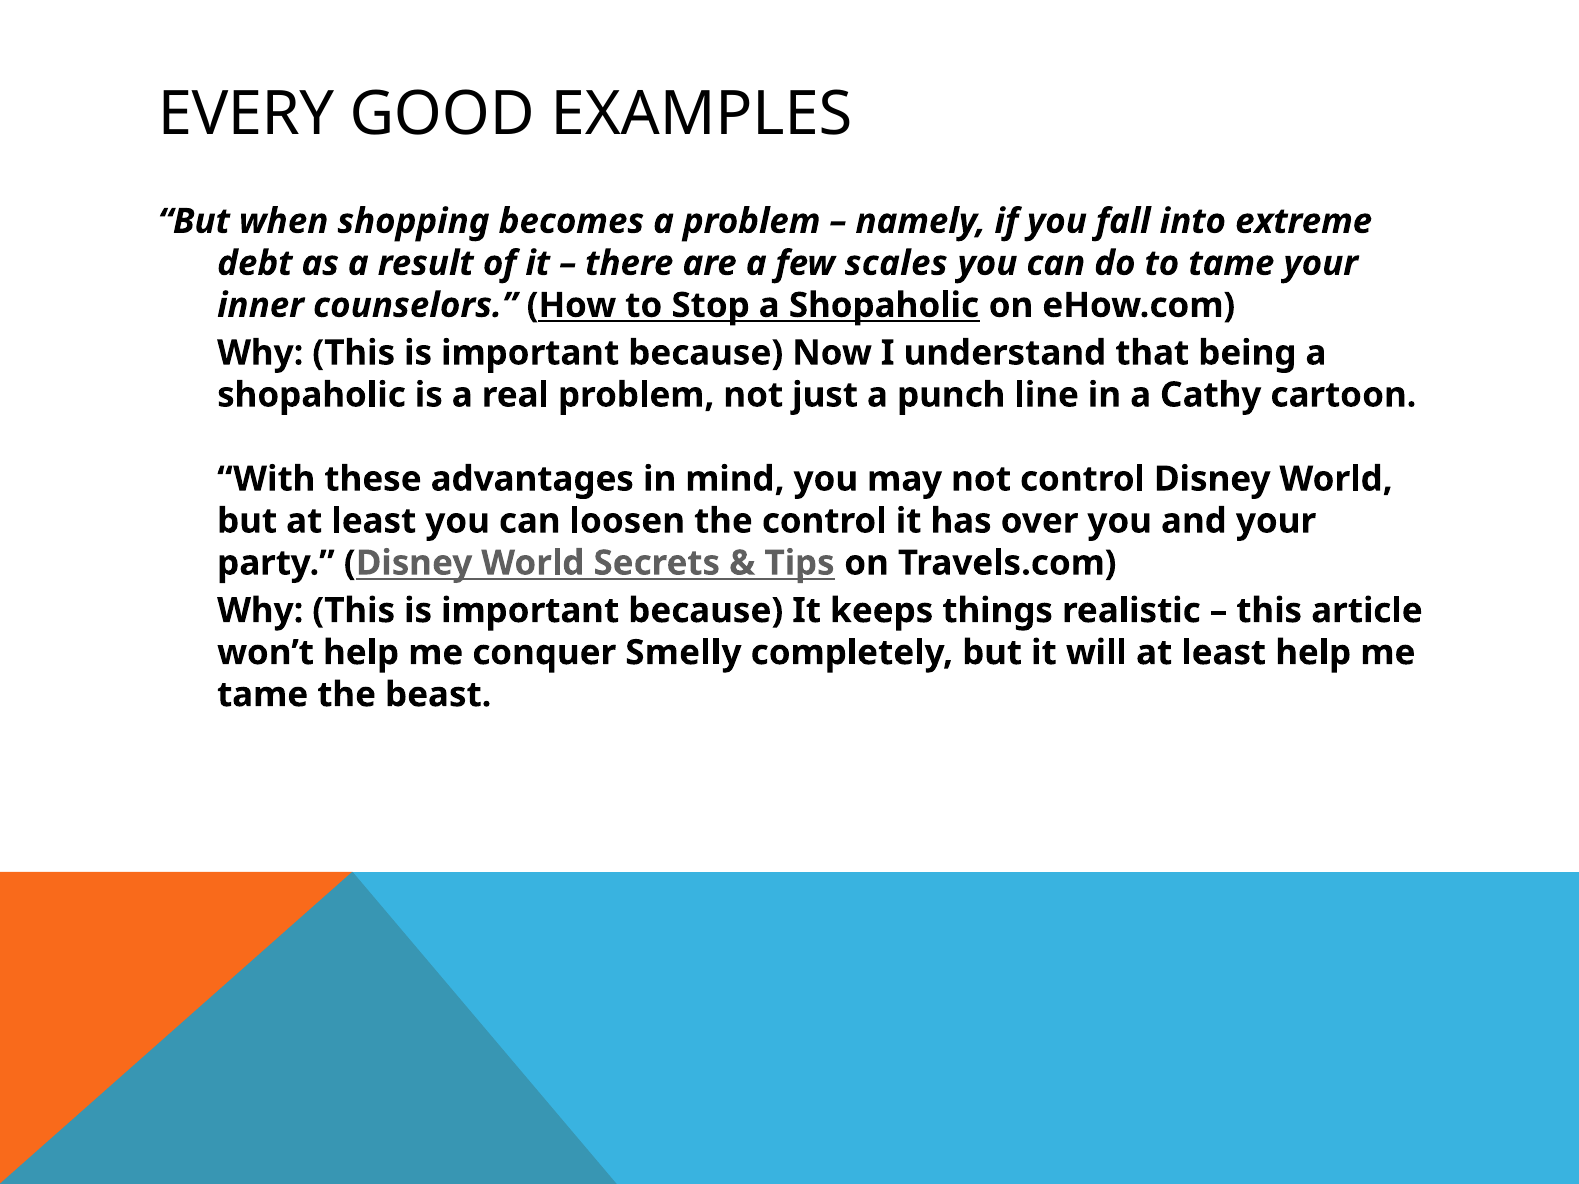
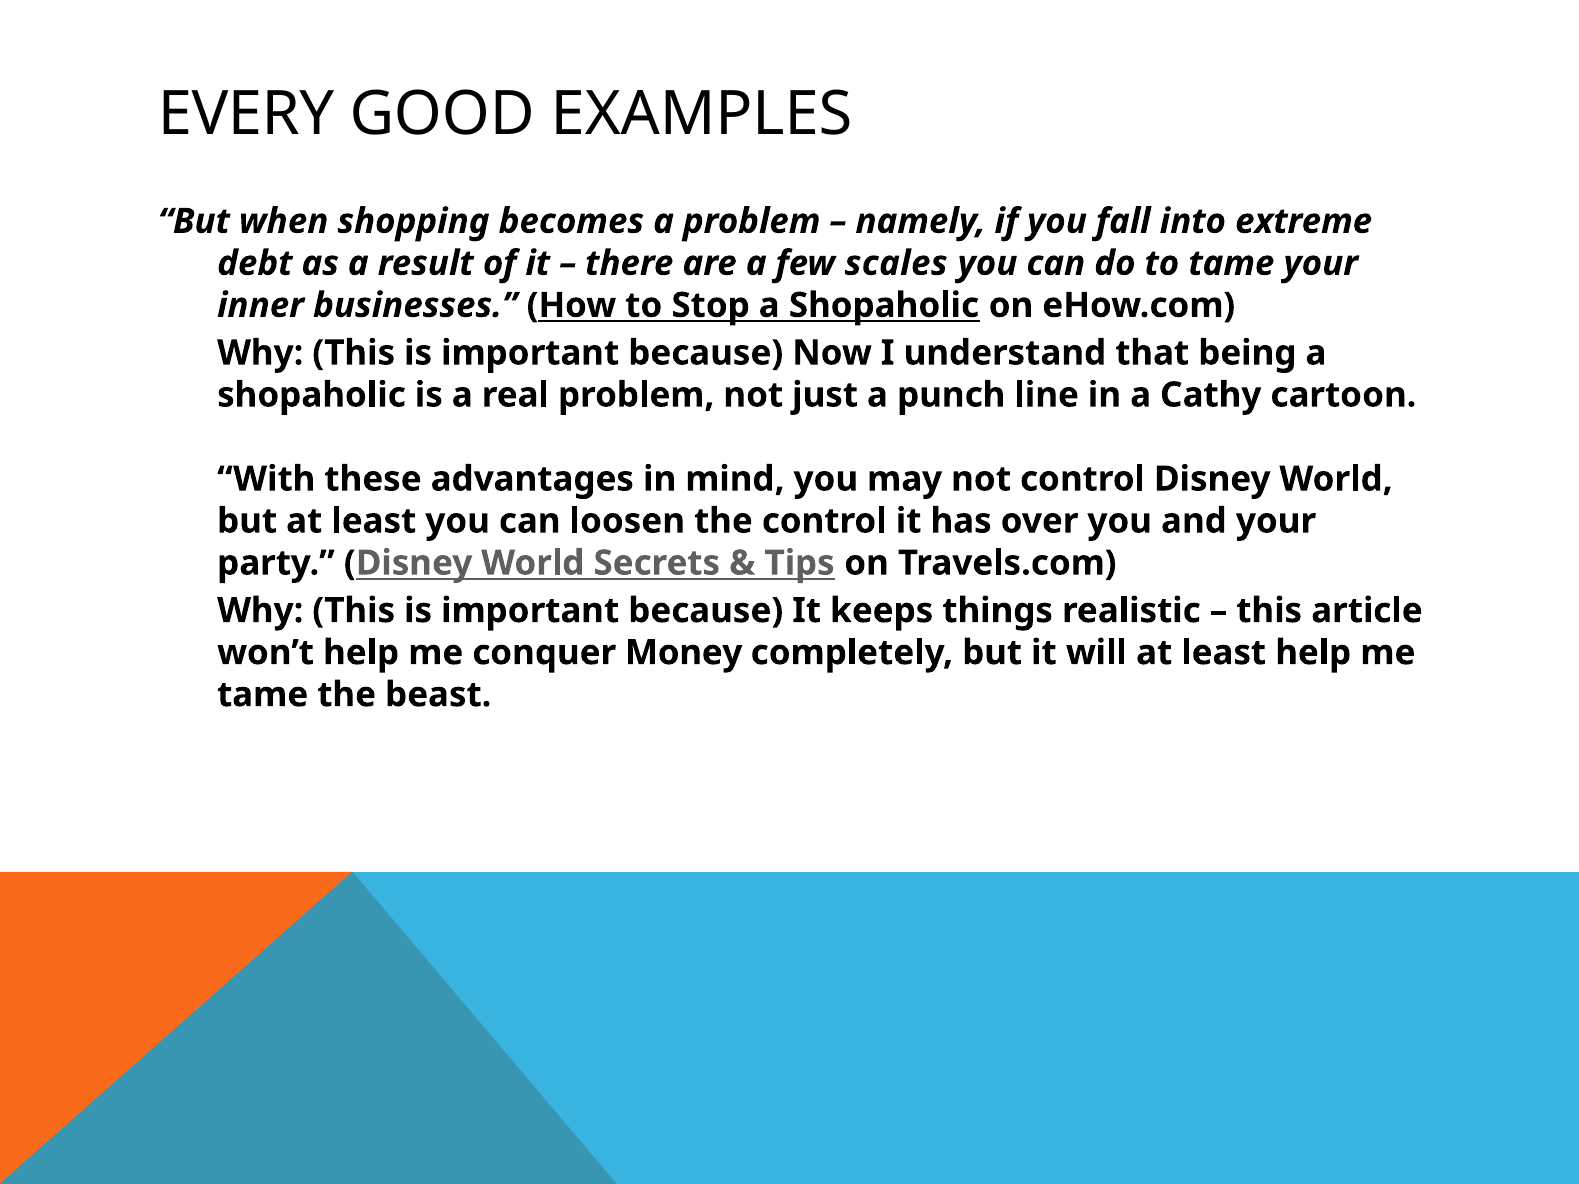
counselors: counselors -> businesses (415, 305)
Smelly: Smelly -> Money (684, 653)
